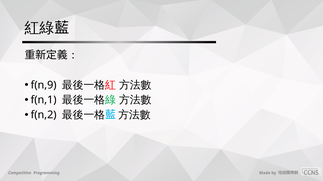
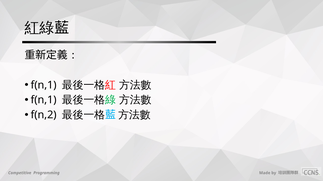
f(n,9: f(n,9 -> f(n,1 (44, 85)
